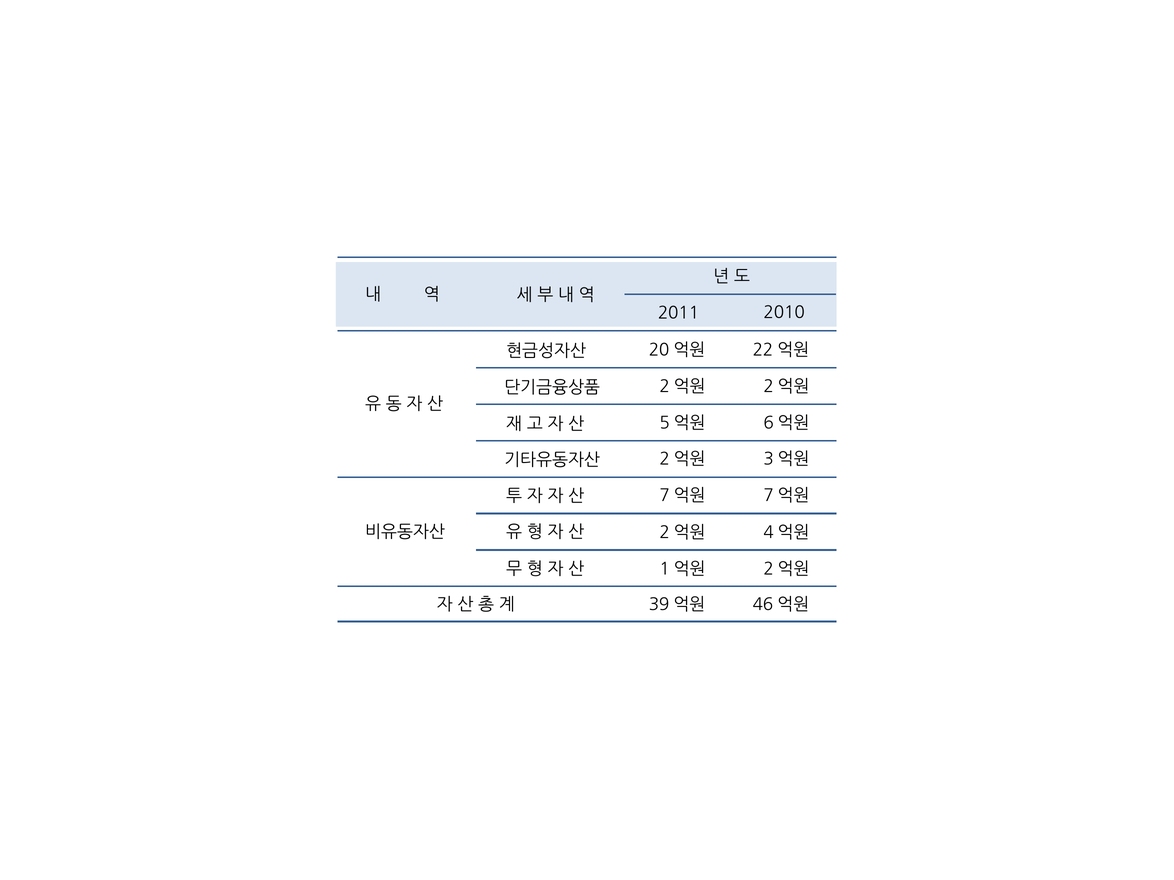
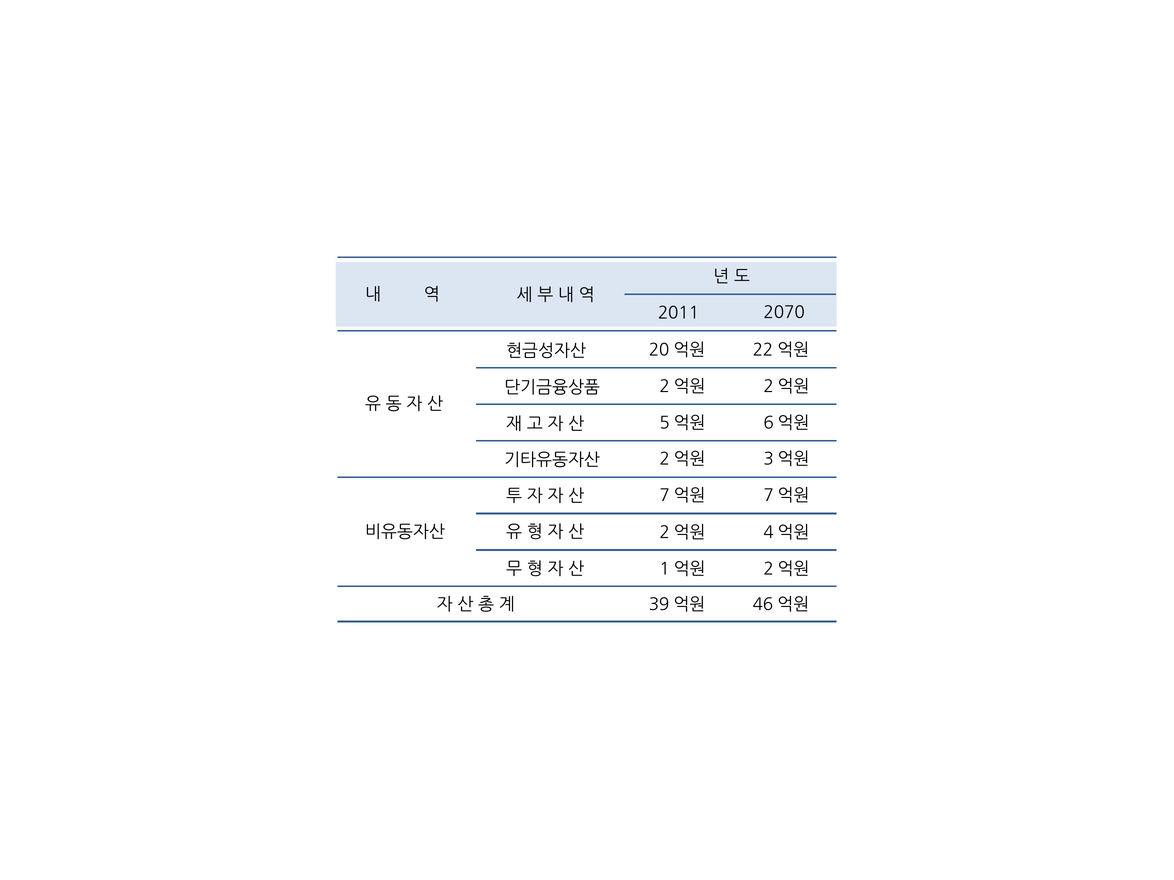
2010: 2010 -> 2070 (784, 313)
